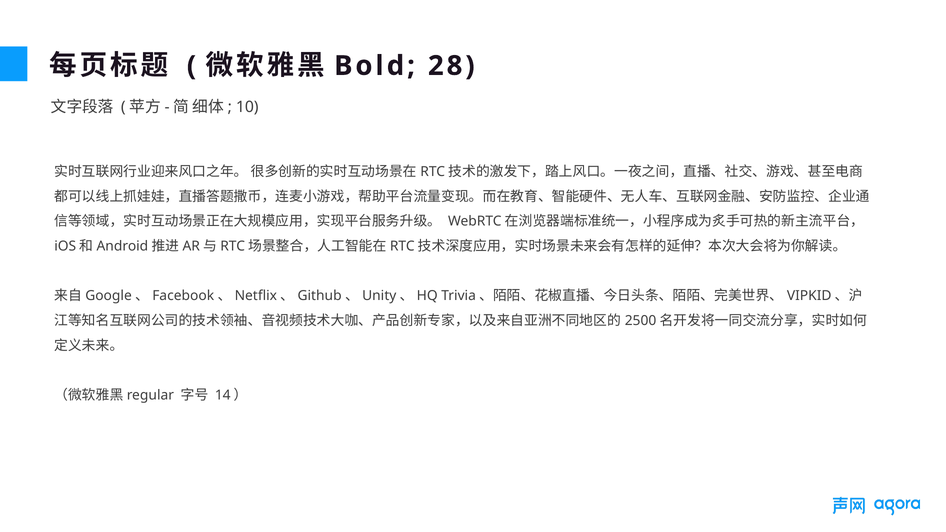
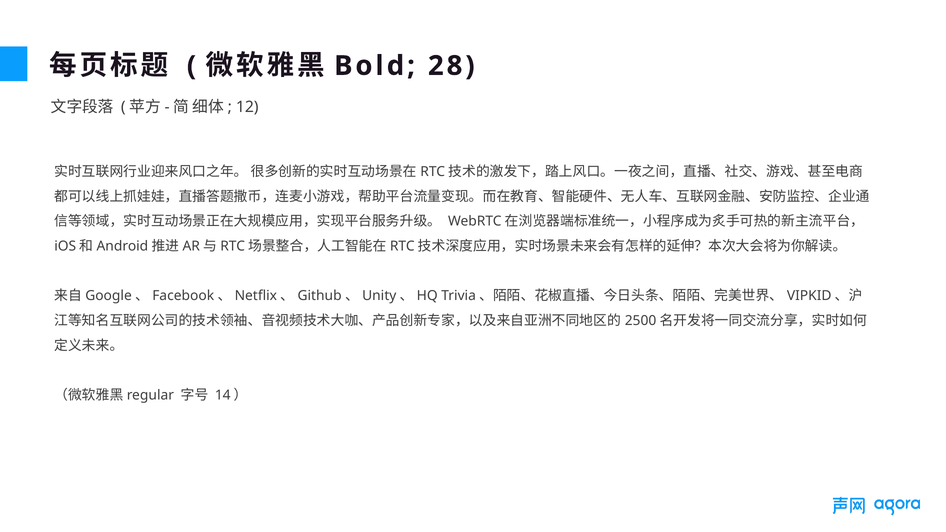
10: 10 -> 12 (247, 107)
